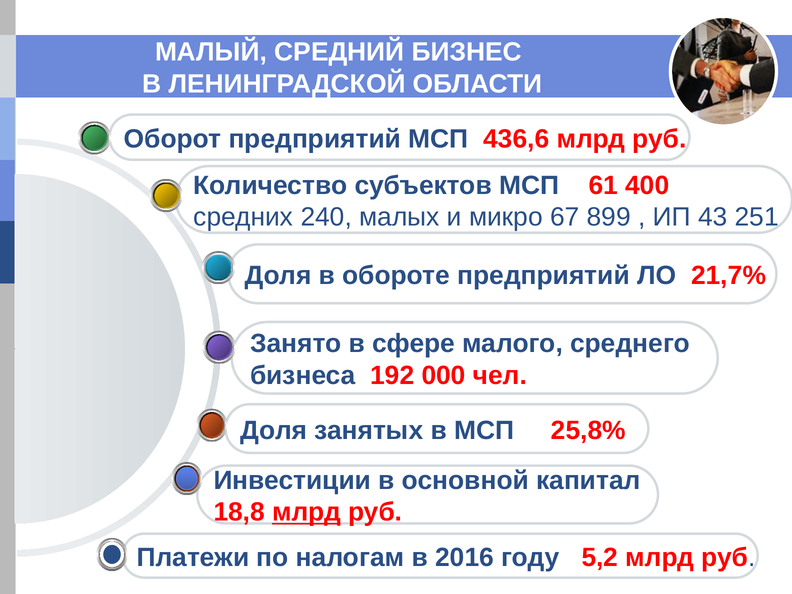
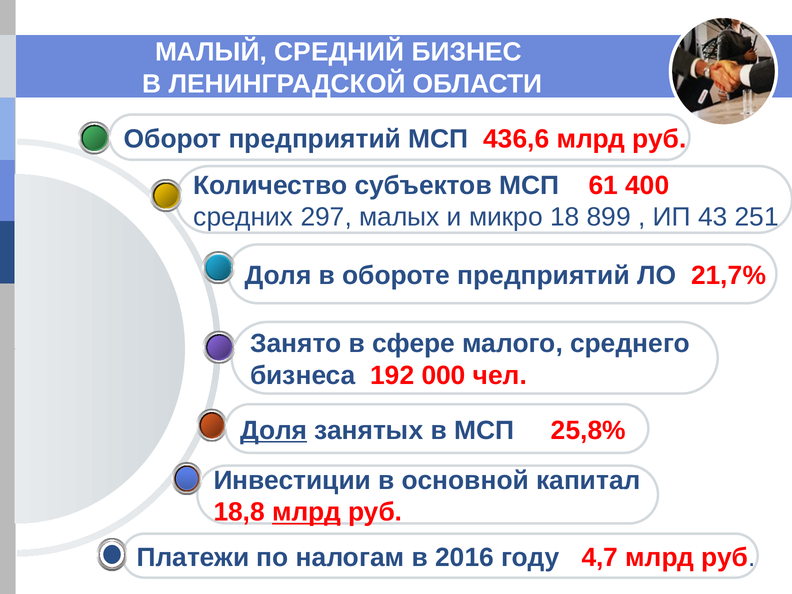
240: 240 -> 297 (326, 217)
67: 67 -> 18 (565, 217)
Доля underline: none -> present (274, 430)
5,2: 5,2 -> 4,7 (600, 558)
